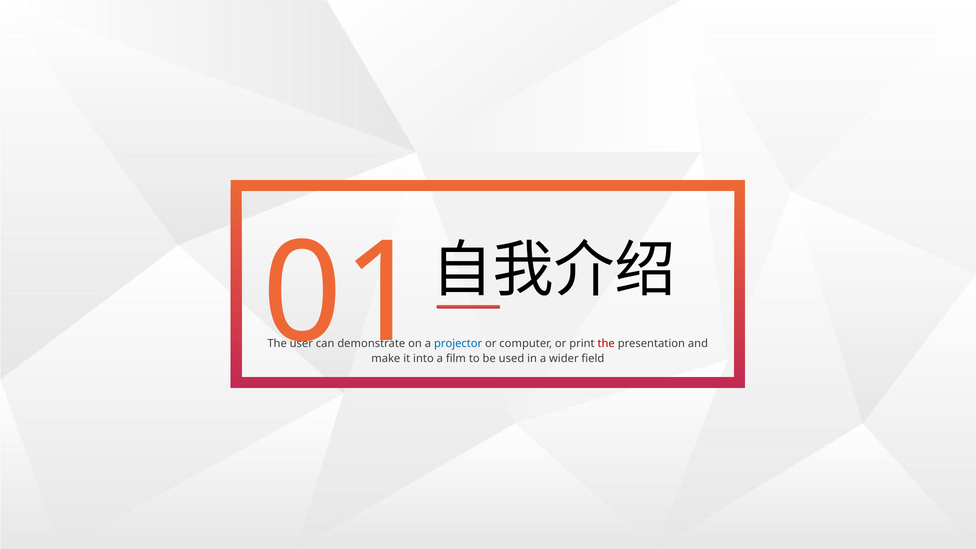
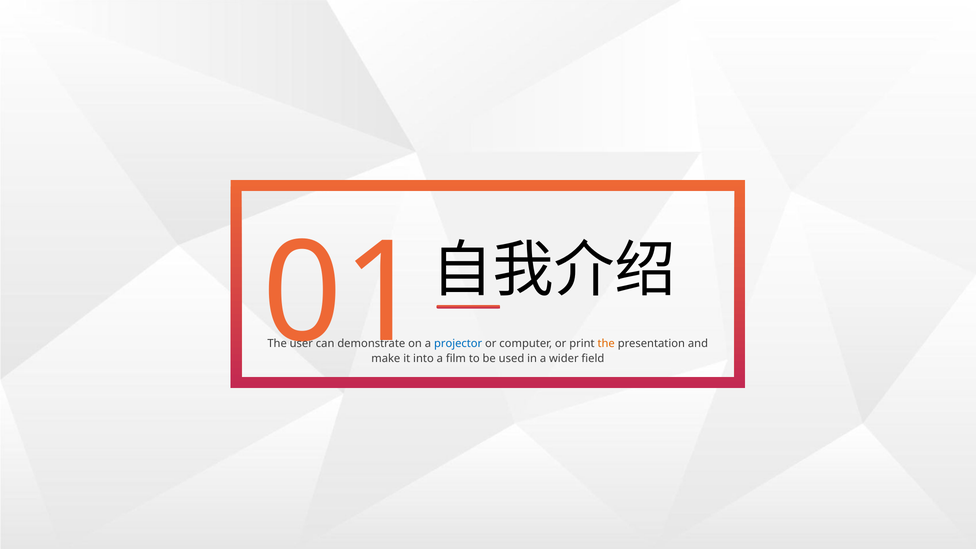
the colour: red -> orange (606, 343)
